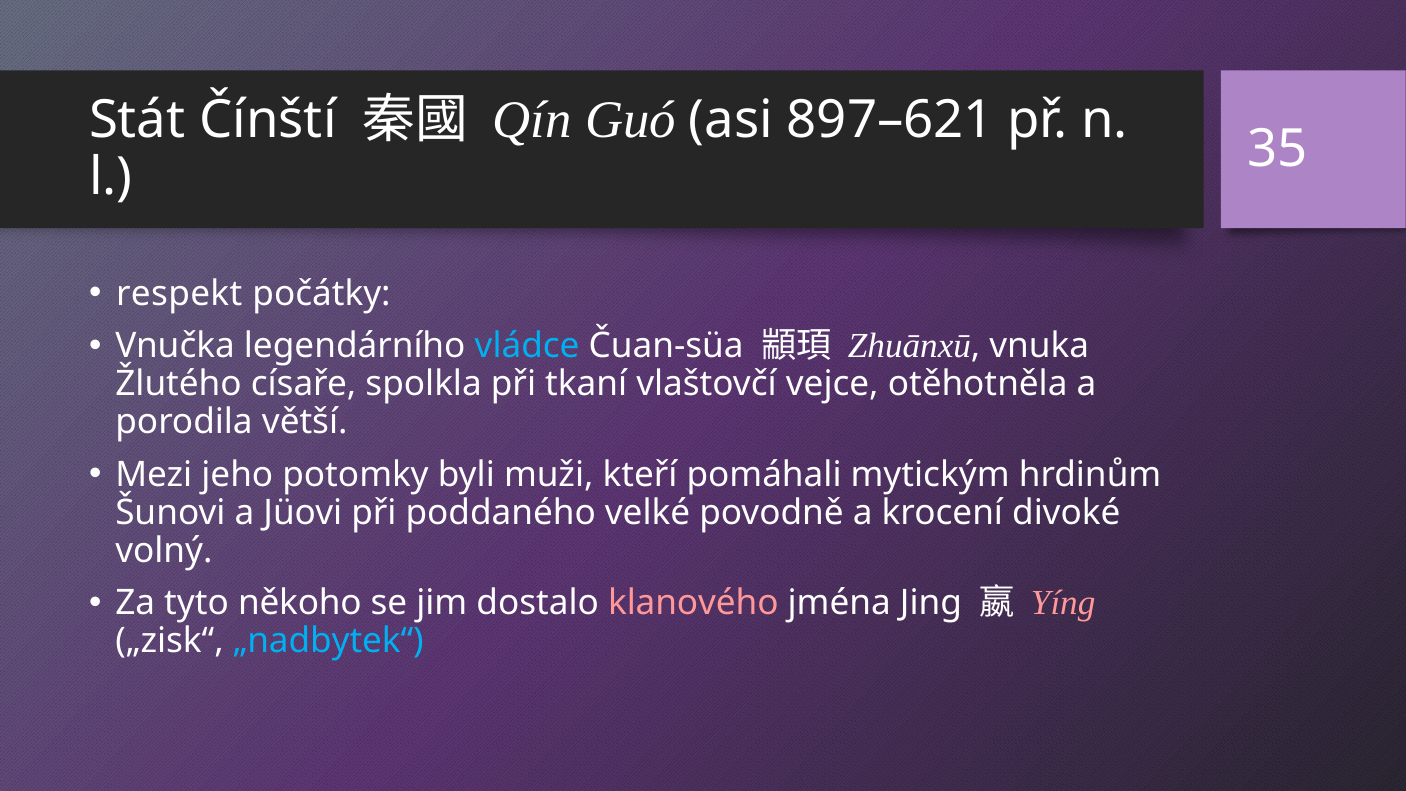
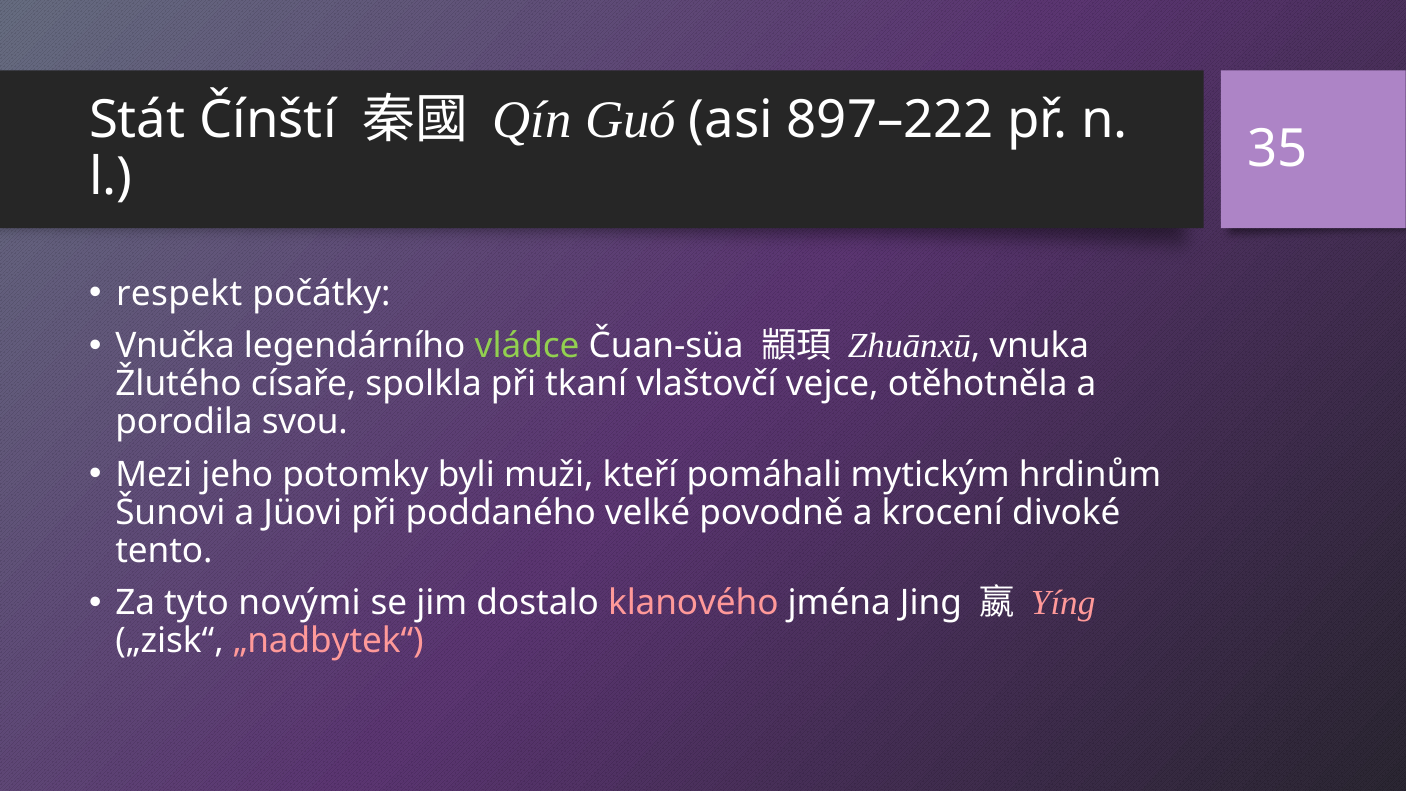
897–621: 897–621 -> 897–222 (890, 120)
vládce colour: light blue -> light green (527, 346)
větší: větší -> svou (305, 422)
volný: volný -> tento (164, 551)
někoho: někoho -> novými (300, 603)
„nadbytek“ colour: light blue -> pink (328, 641)
